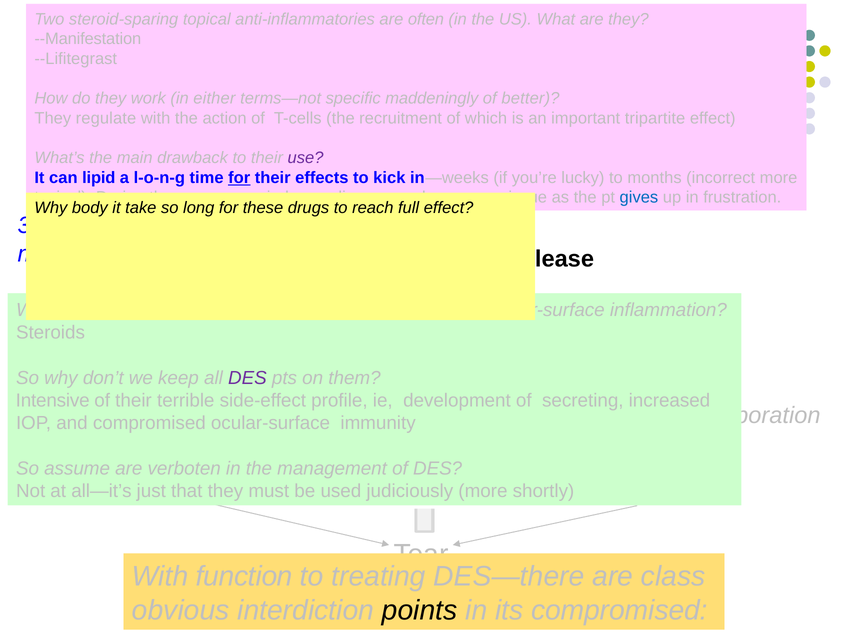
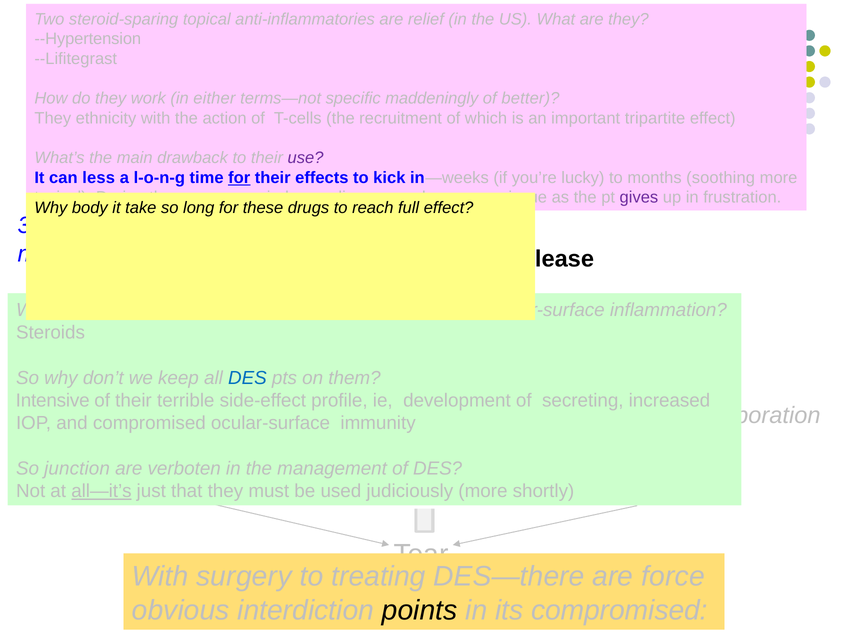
are often: often -> relief (426, 19)
--Manifestation: --Manifestation -> --Hypertension (88, 39)
regulate: regulate -> ethnicity (106, 118)
lipid: lipid -> less (99, 178)
incorrect: incorrect -> soothing (721, 178)
gives colour: blue -> purple (639, 197)
DES colour: purple -> blue (247, 378)
assume: assume -> junction (77, 468)
all—it’s underline: none -> present (101, 491)
function: function -> surgery (244, 576)
are class: class -> force (673, 576)
